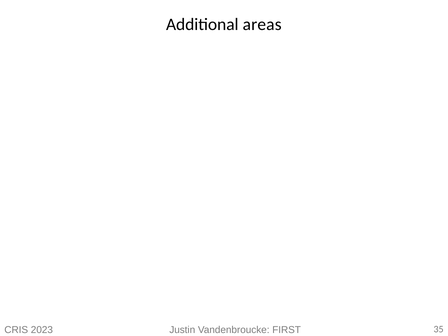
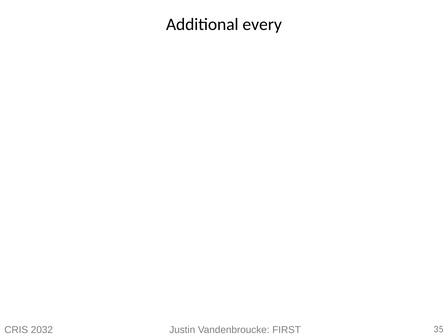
areas: areas -> every (262, 24)
2023: 2023 -> 2032 (42, 330)
